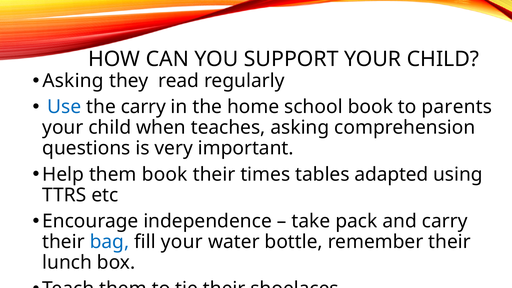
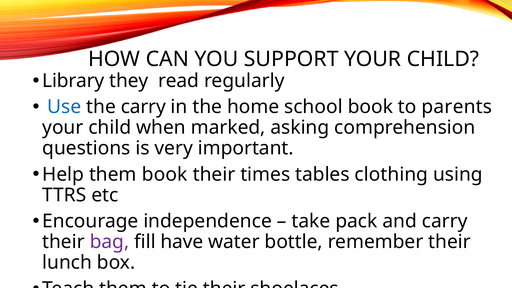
Asking: Asking -> Library (73, 81)
teaches: teaches -> marked (228, 128)
adapted: adapted -> clothing (391, 174)
bag colour: blue -> purple (109, 242)
fill your: your -> have (182, 242)
